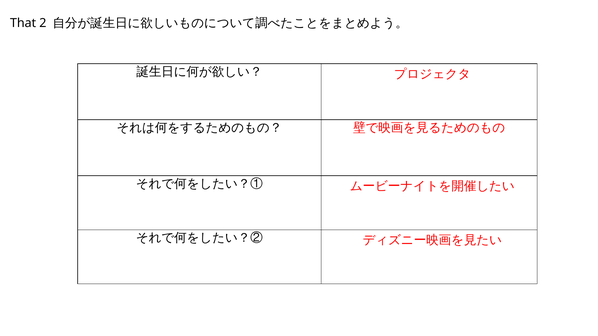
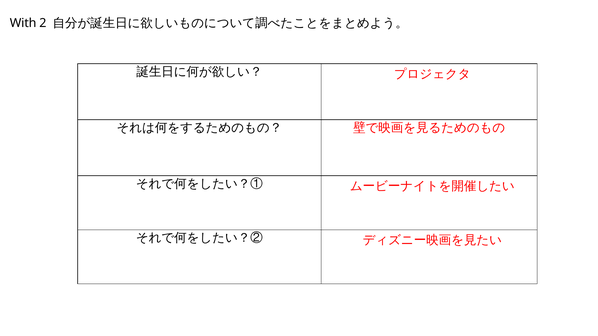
That: That -> With (23, 23)
